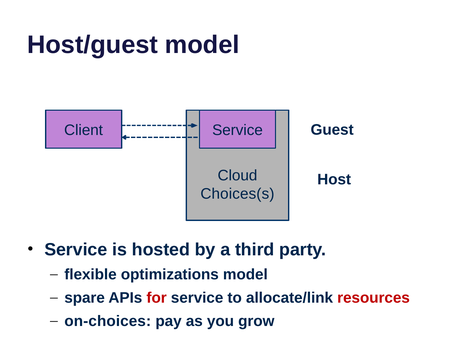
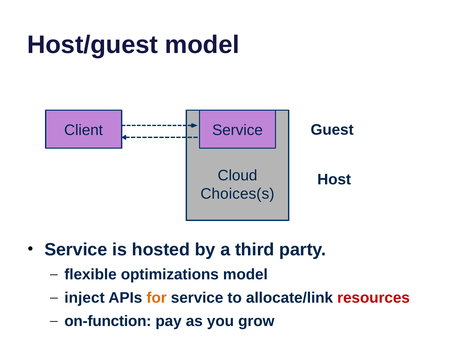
spare: spare -> inject (85, 298)
for colour: red -> orange (157, 298)
on-choices: on-choices -> on-function (108, 321)
